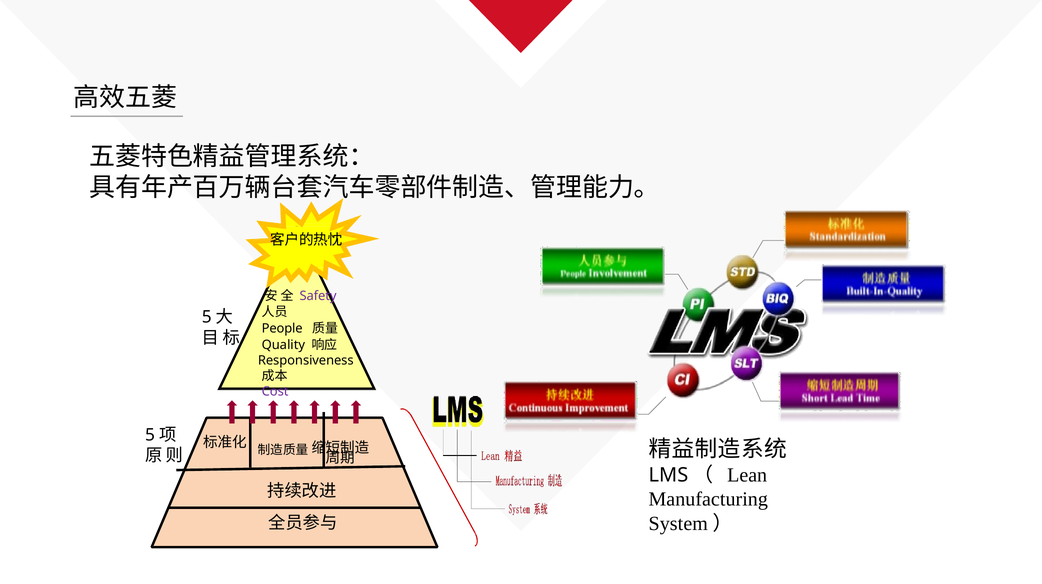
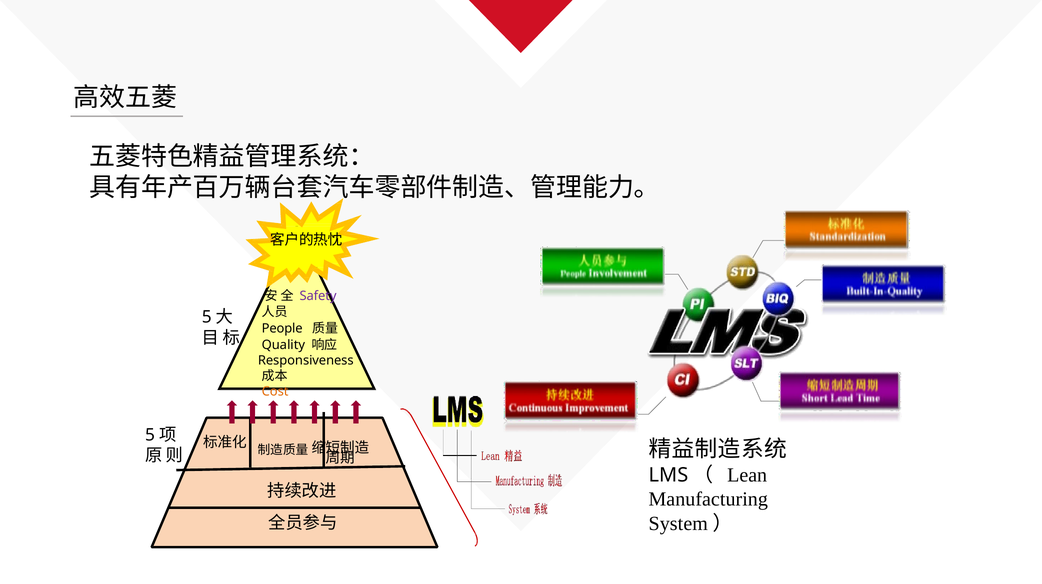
Cost colour: purple -> orange (275, 391)
